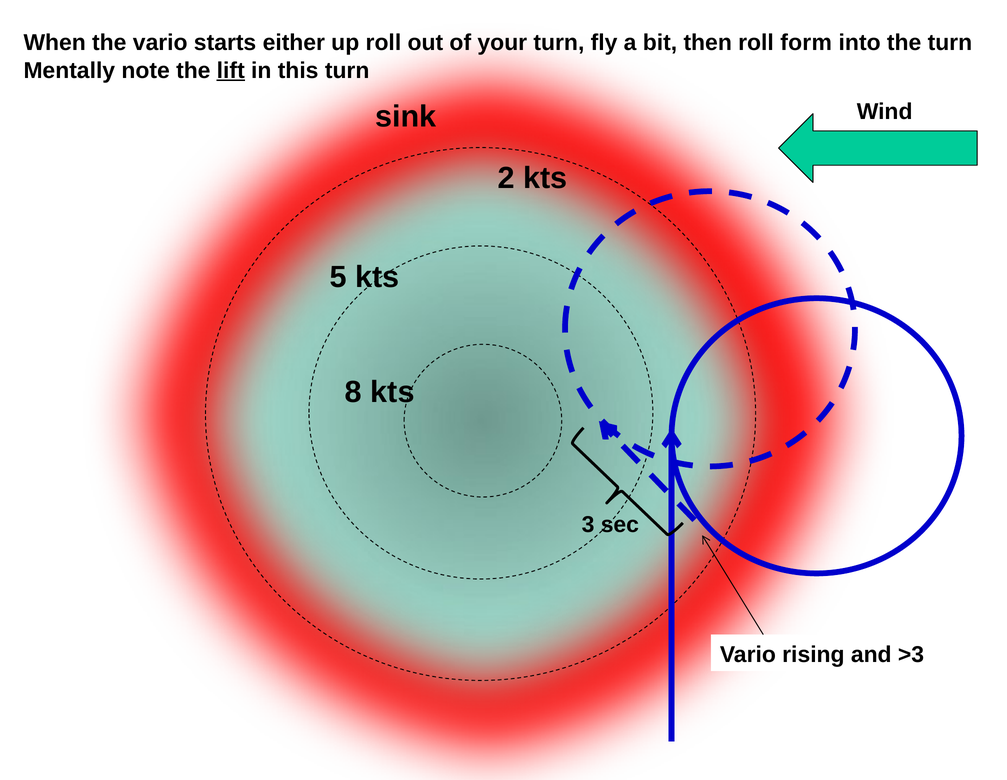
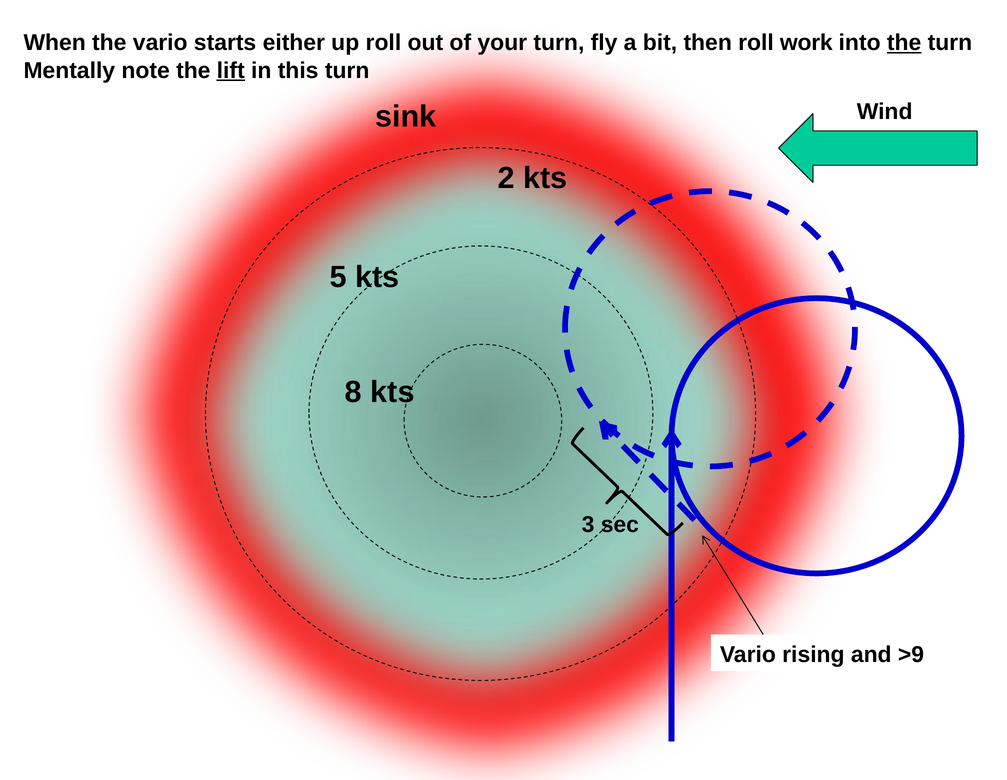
form: form -> work (806, 43)
the underline: none -> present (904, 43)
>3: >3 -> >9 (911, 654)
